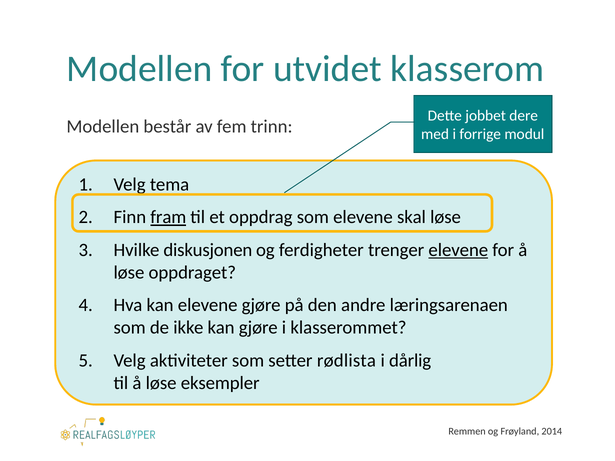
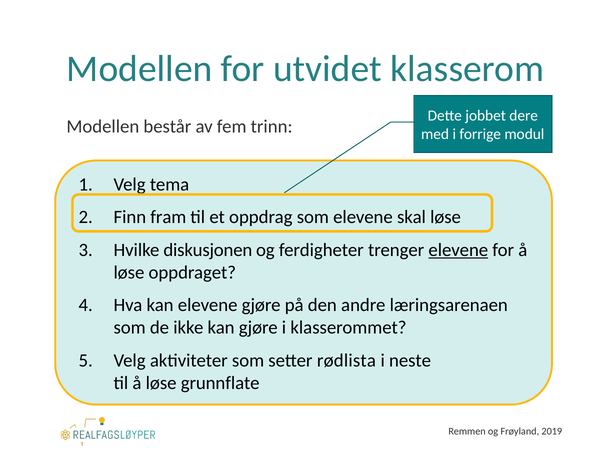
fram underline: present -> none (168, 217)
dårlig: dårlig -> neste (410, 361)
eksempler: eksempler -> grunnflate (220, 383)
2014: 2014 -> 2019 (552, 432)
